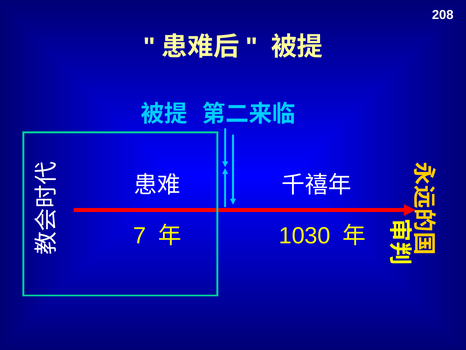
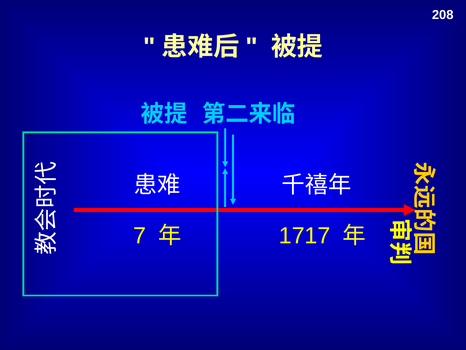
1030: 1030 -> 1717 (305, 235)
